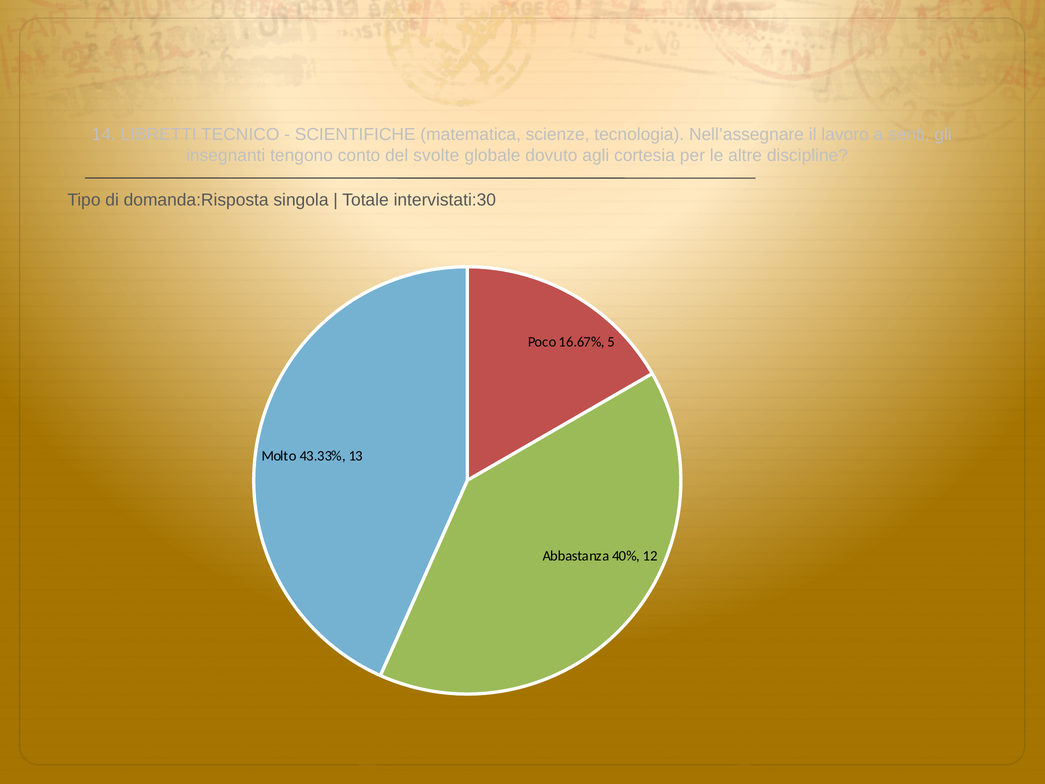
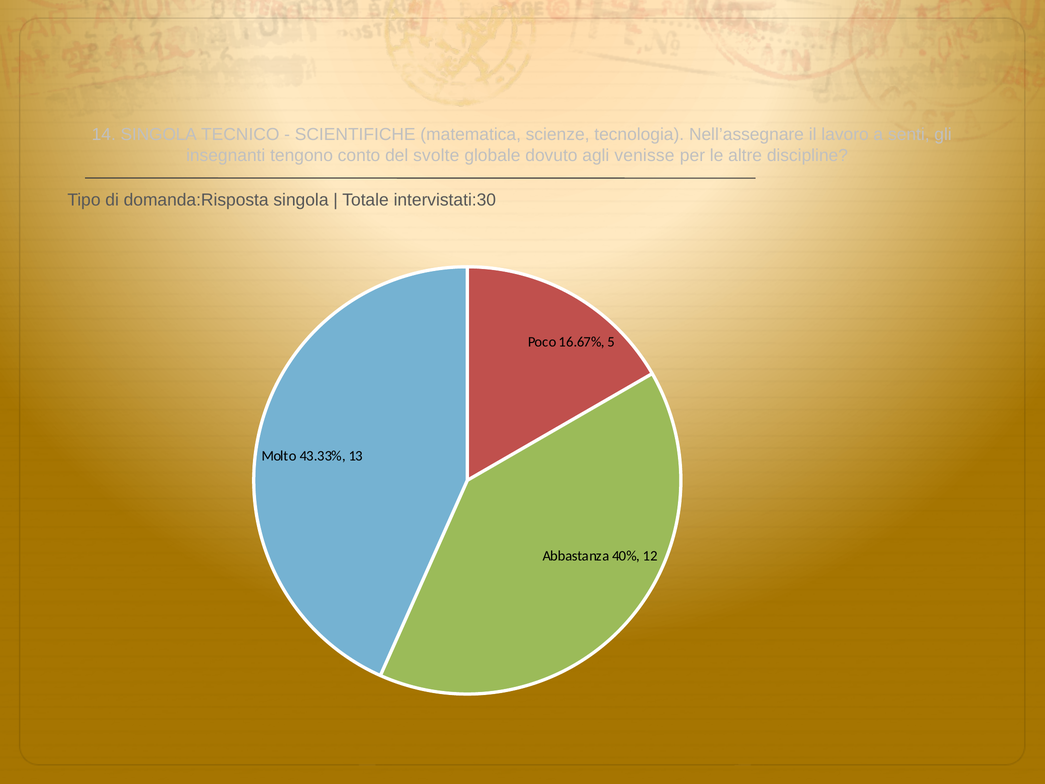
14 LIBRETTI: LIBRETTI -> SINGOLA (159, 134)
cortesia: cortesia -> venisse (644, 155)
